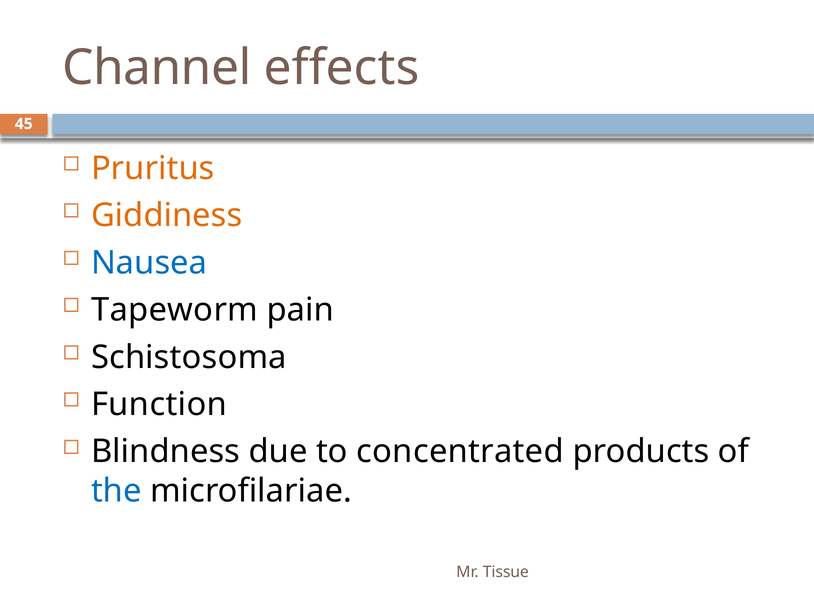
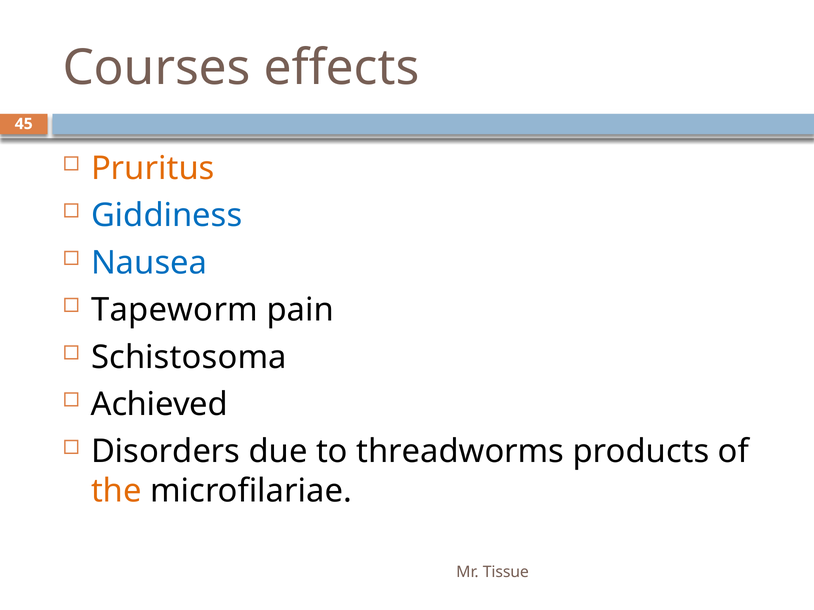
Channel: Channel -> Courses (157, 68)
Giddiness colour: orange -> blue (167, 216)
Function: Function -> Achieved (159, 405)
Blindness: Blindness -> Disorders (166, 452)
concentrated: concentrated -> threadworms (460, 452)
the colour: blue -> orange (116, 491)
